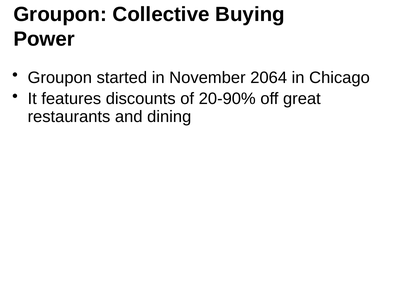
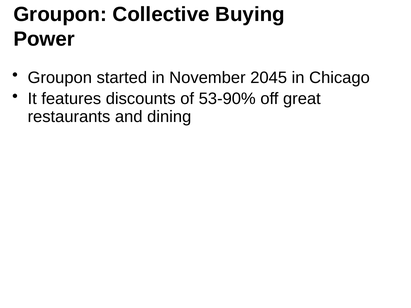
2064: 2064 -> 2045 (269, 78)
20-90%: 20-90% -> 53-90% (227, 99)
